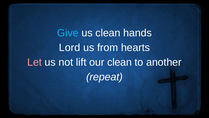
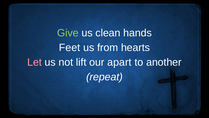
Give colour: light blue -> light green (68, 33)
Lord: Lord -> Feet (70, 47)
our clean: clean -> apart (119, 62)
